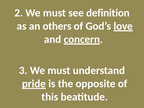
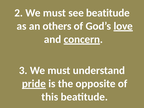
see definition: definition -> beatitude (108, 13)
